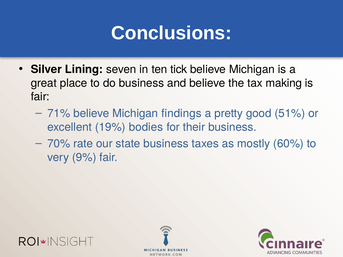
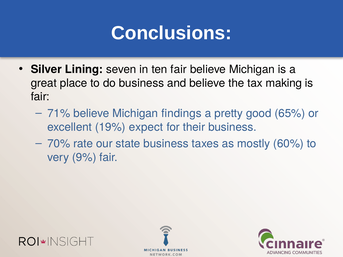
ten tick: tick -> fair (179, 69)
51%: 51% -> 65% (290, 113)
bodies: bodies -> expect (146, 127)
